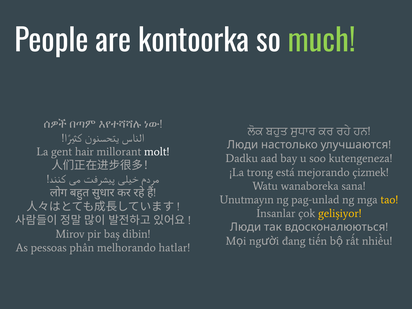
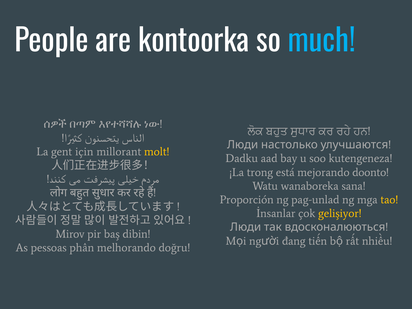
much colour: light green -> light blue (322, 41)
hair: hair -> için (84, 152)
molt colour: white -> yellow (157, 152)
çizmek: çizmek -> doonto (371, 172)
Unutmayın: Unutmayın -> Proporción (247, 200)
hatlar: hatlar -> doğru (174, 248)
